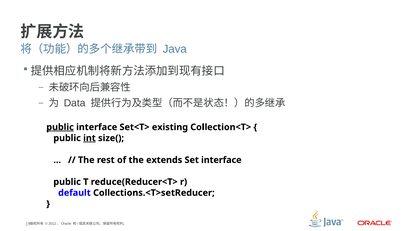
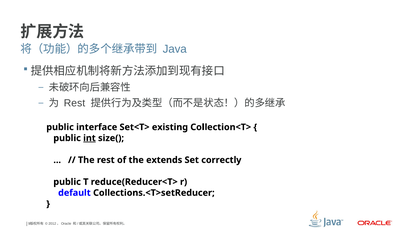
Data: Data -> Rest (75, 103)
public underline: present -> none (60, 127)
Set interface: interface -> correctly (221, 160)
